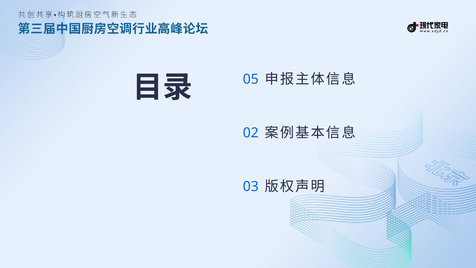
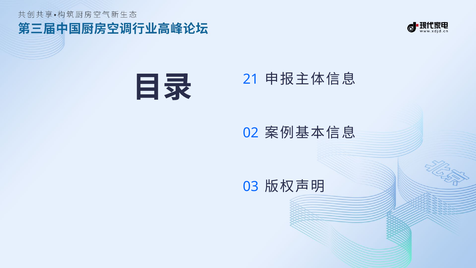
05: 05 -> 21 (251, 79)
